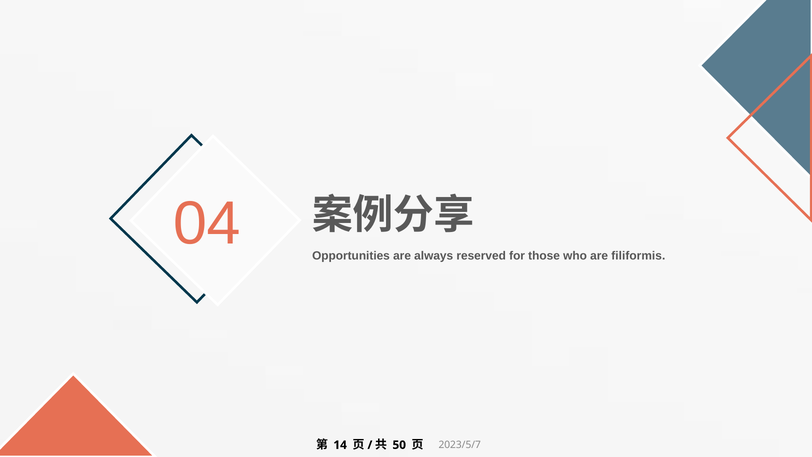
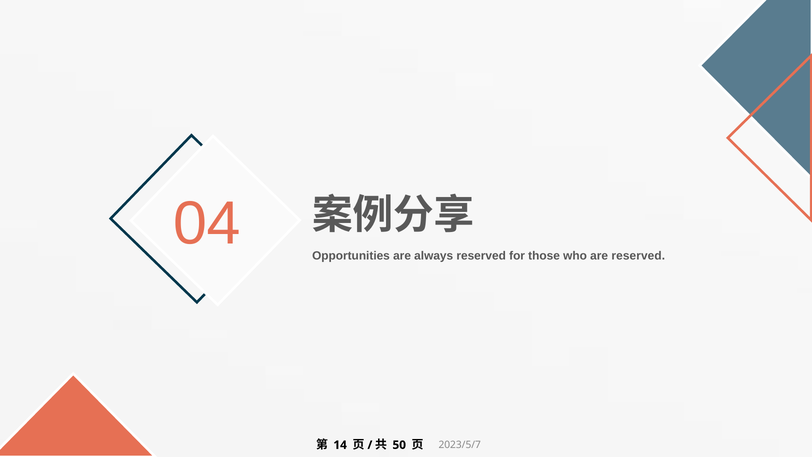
are filiformis: filiformis -> reserved (638, 255)
